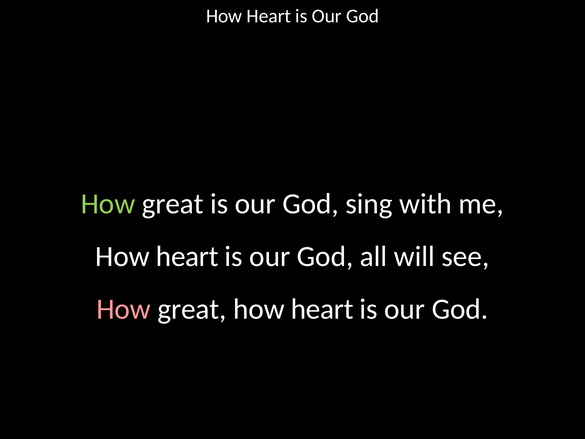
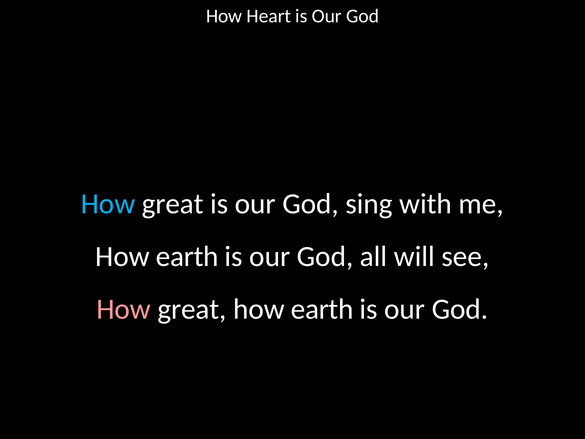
How colour: light green -> light blue (108, 204)
heart: heart -> earth (187, 256)
great how heart: heart -> earth (322, 309)
